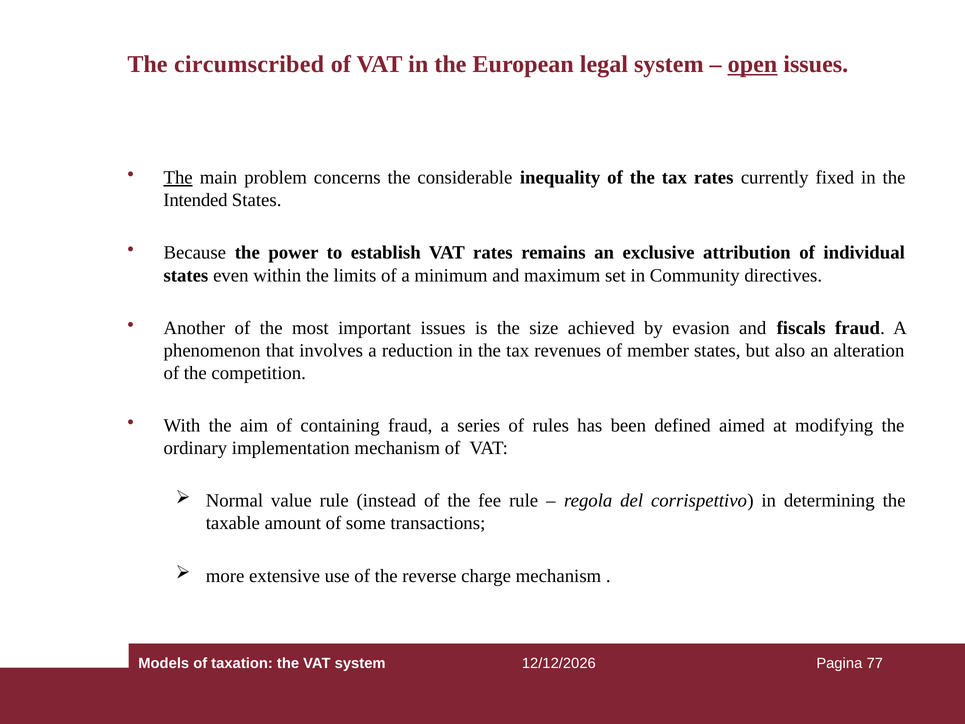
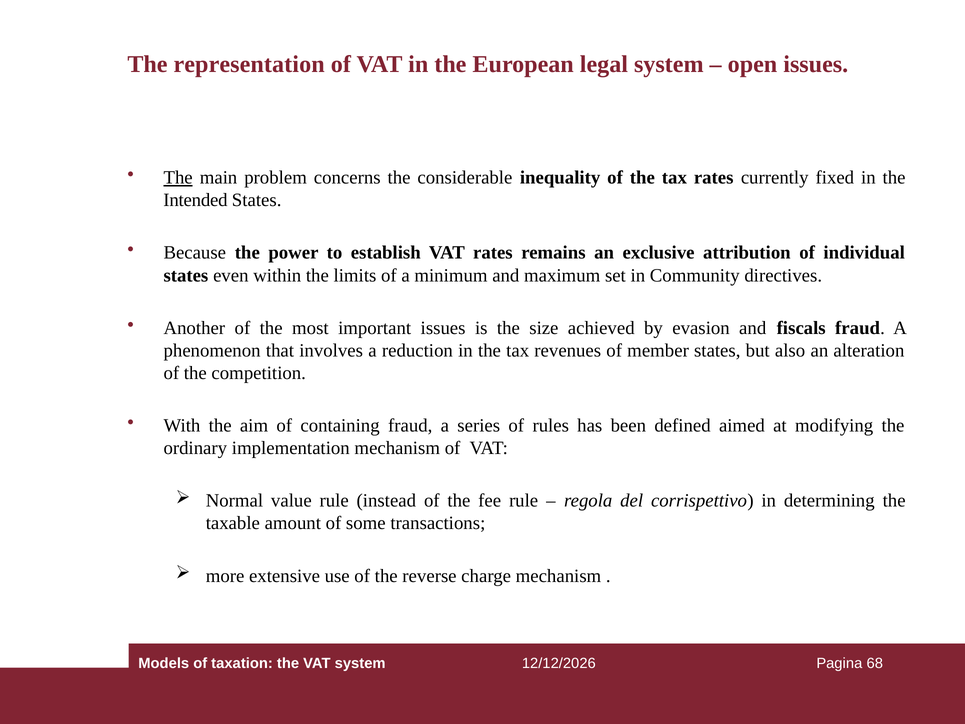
circumscribed: circumscribed -> representation (249, 64)
open underline: present -> none (753, 64)
77: 77 -> 68 (875, 663)
